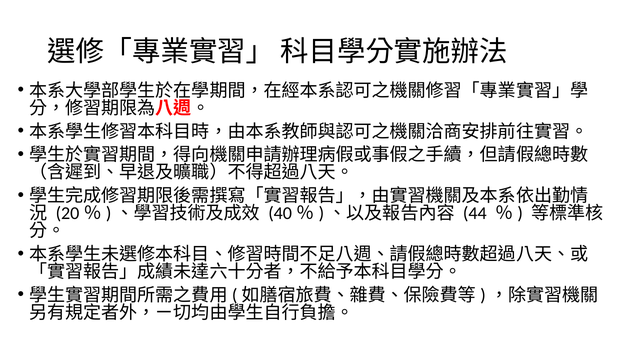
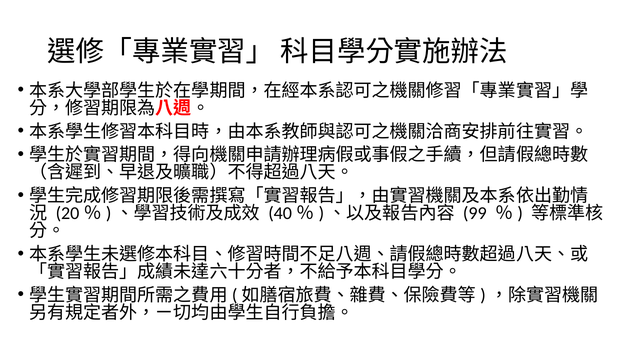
44: 44 -> 99 (475, 213)
